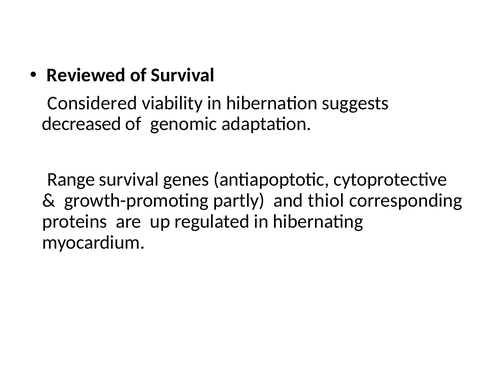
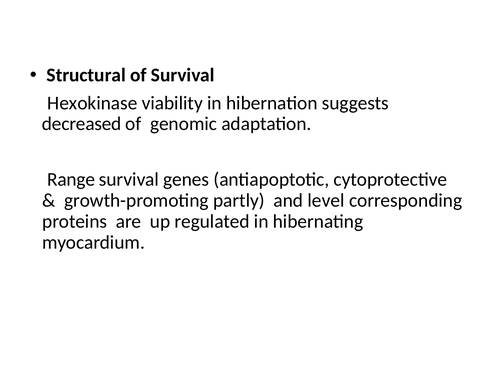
Reviewed: Reviewed -> Structural (86, 75)
Considered: Considered -> Hexokinase (92, 103)
thiol: thiol -> level (326, 200)
